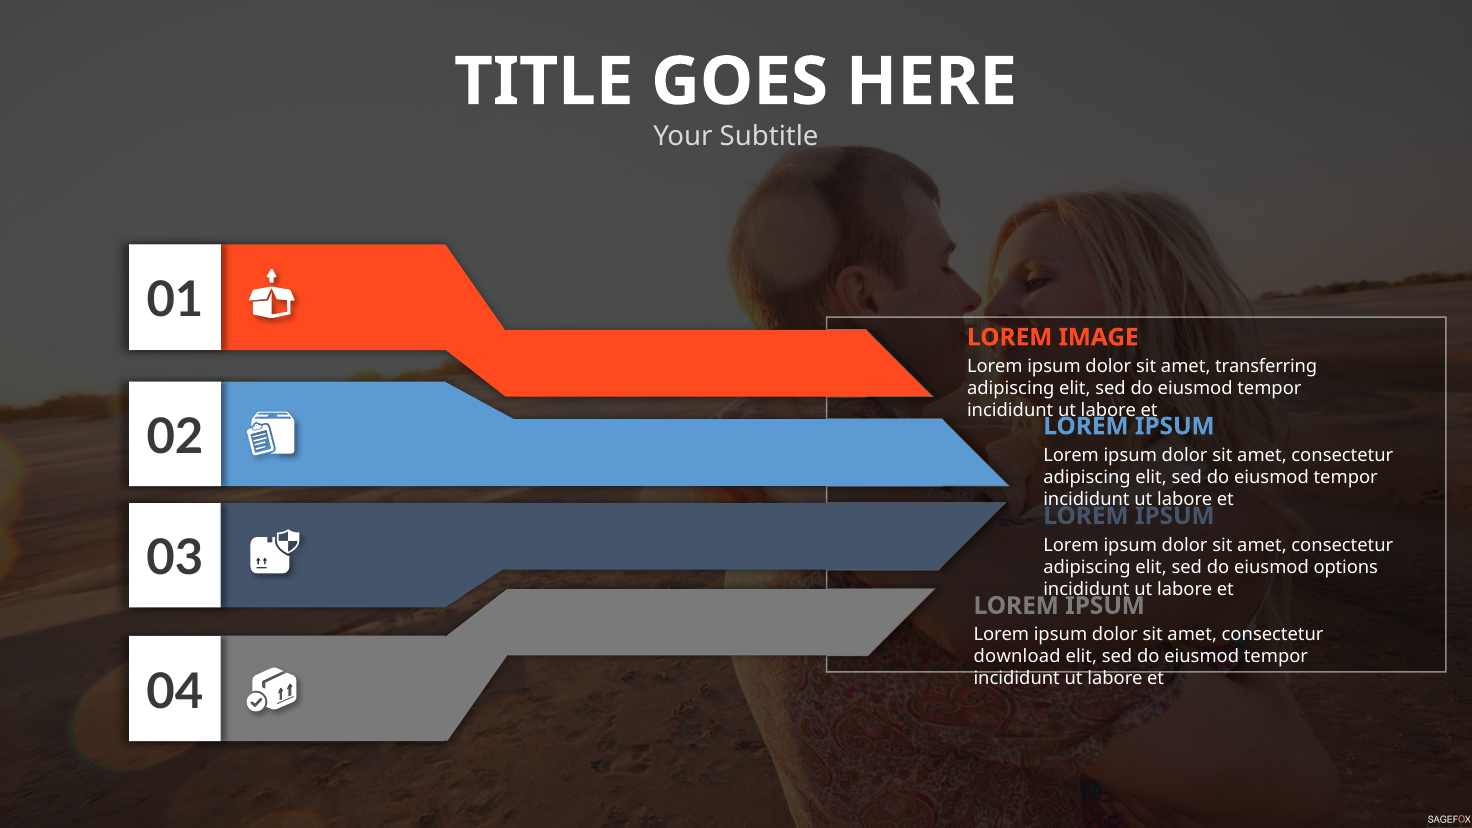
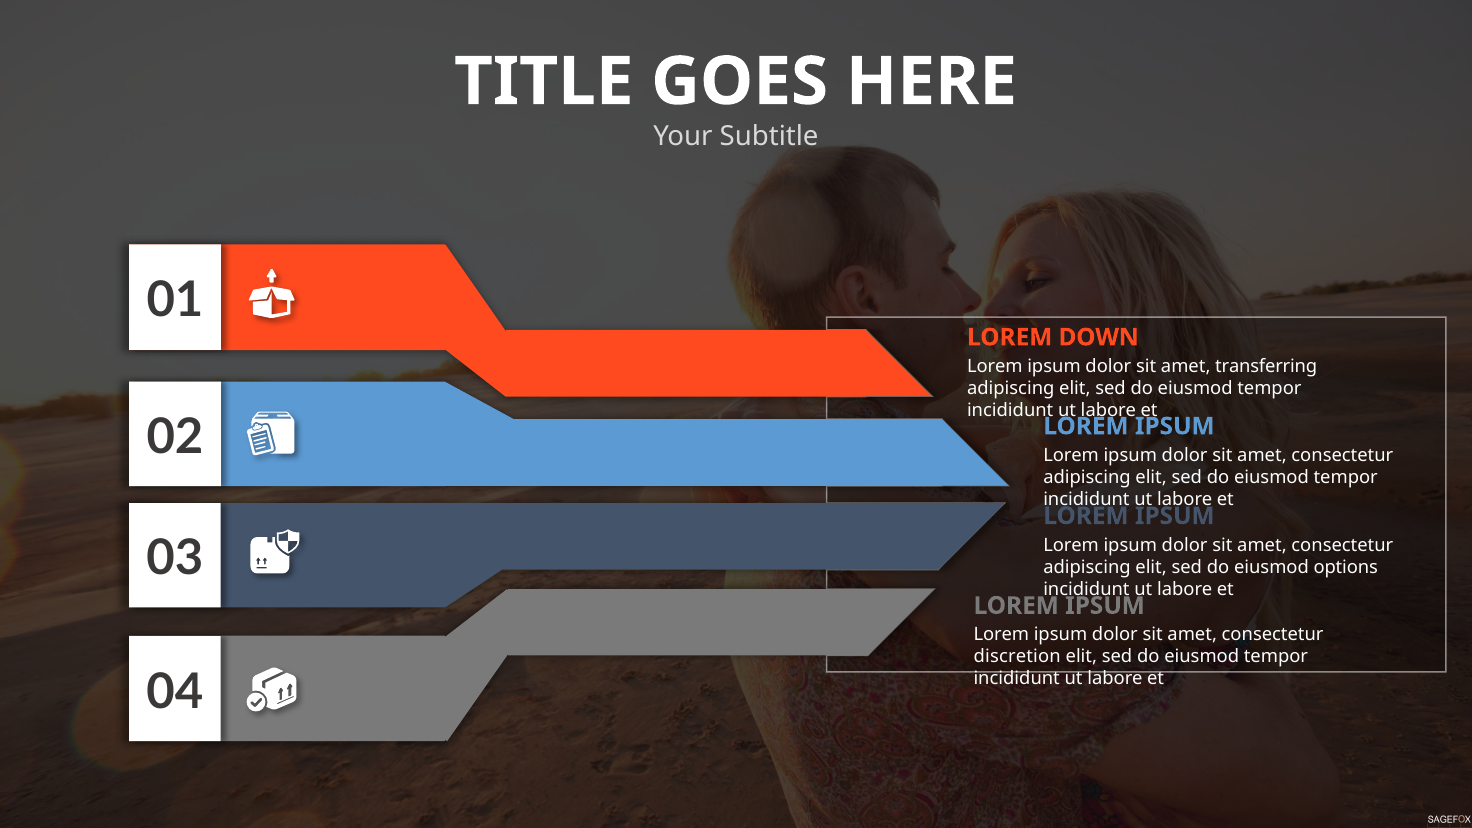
IMAGE: IMAGE -> DOWN (1099, 337)
download: download -> discretion (1017, 657)
